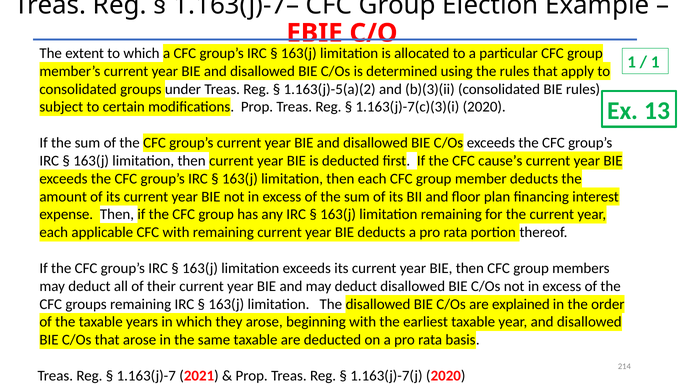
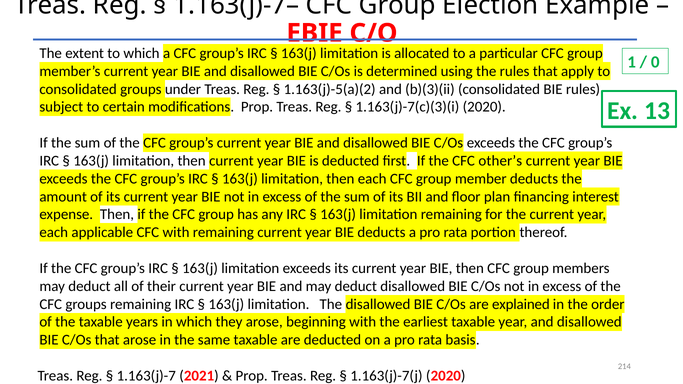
1: 1 -> 0 (655, 62)
cause’s: cause’s -> other’s (500, 161)
